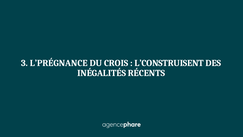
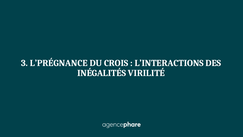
L’CONSTRUISENT: L’CONSTRUISENT -> L’INTERACTIONS (169, 63)
RÉCENTS: RÉCENTS -> VIRILITÉ (146, 73)
